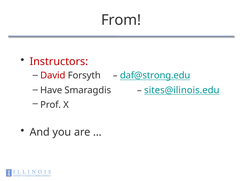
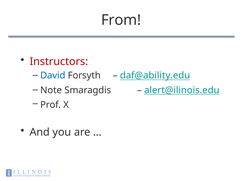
David colour: red -> blue (53, 76)
daf@strong.edu: daf@strong.edu -> daf@ability.edu (155, 76)
Have: Have -> Note (51, 90)
sites@ilinois.edu: sites@ilinois.edu -> alert@ilinois.edu (182, 90)
